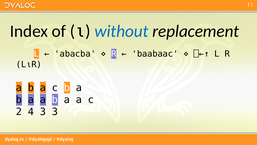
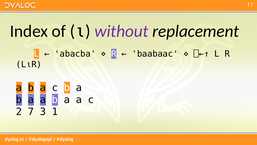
without colour: blue -> purple (121, 31)
4: 4 -> 7 (31, 112)
3 3: 3 -> 1 (55, 112)
